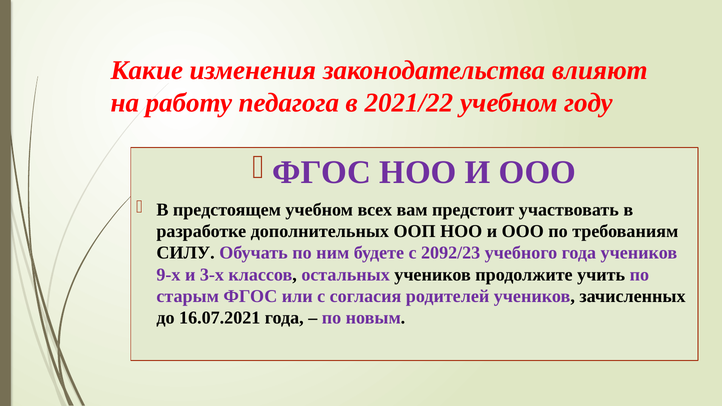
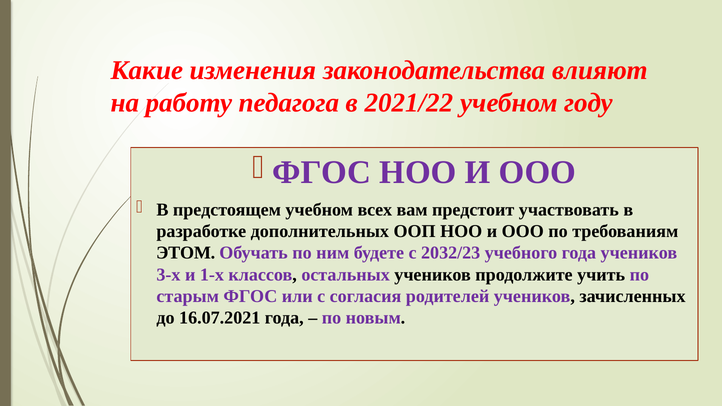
СИЛУ: СИЛУ -> ЭТОМ (186, 253)
2092/23: 2092/23 -> 2032/23 (451, 253)
9-х: 9-х -> 3-х (168, 275)
3-х: 3-х -> 1-х (212, 275)
